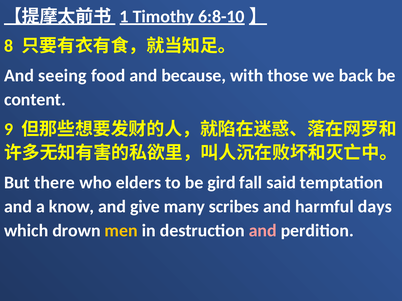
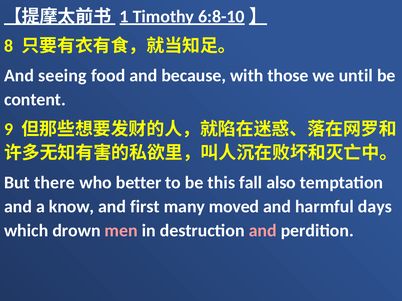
back: back -> until (356, 76)
elders: elders -> better (139, 183)
gird: gird -> this (221, 183)
said: said -> also (281, 183)
give: give -> first (145, 207)
scribes: scribes -> moved (234, 207)
men colour: yellow -> pink (121, 231)
